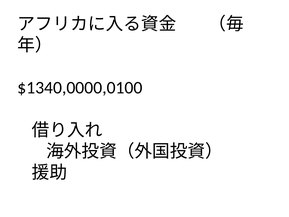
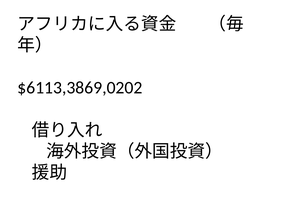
$1340,0000,0100: $1340,0000,0100 -> $6113,3869,0202 (80, 88)
